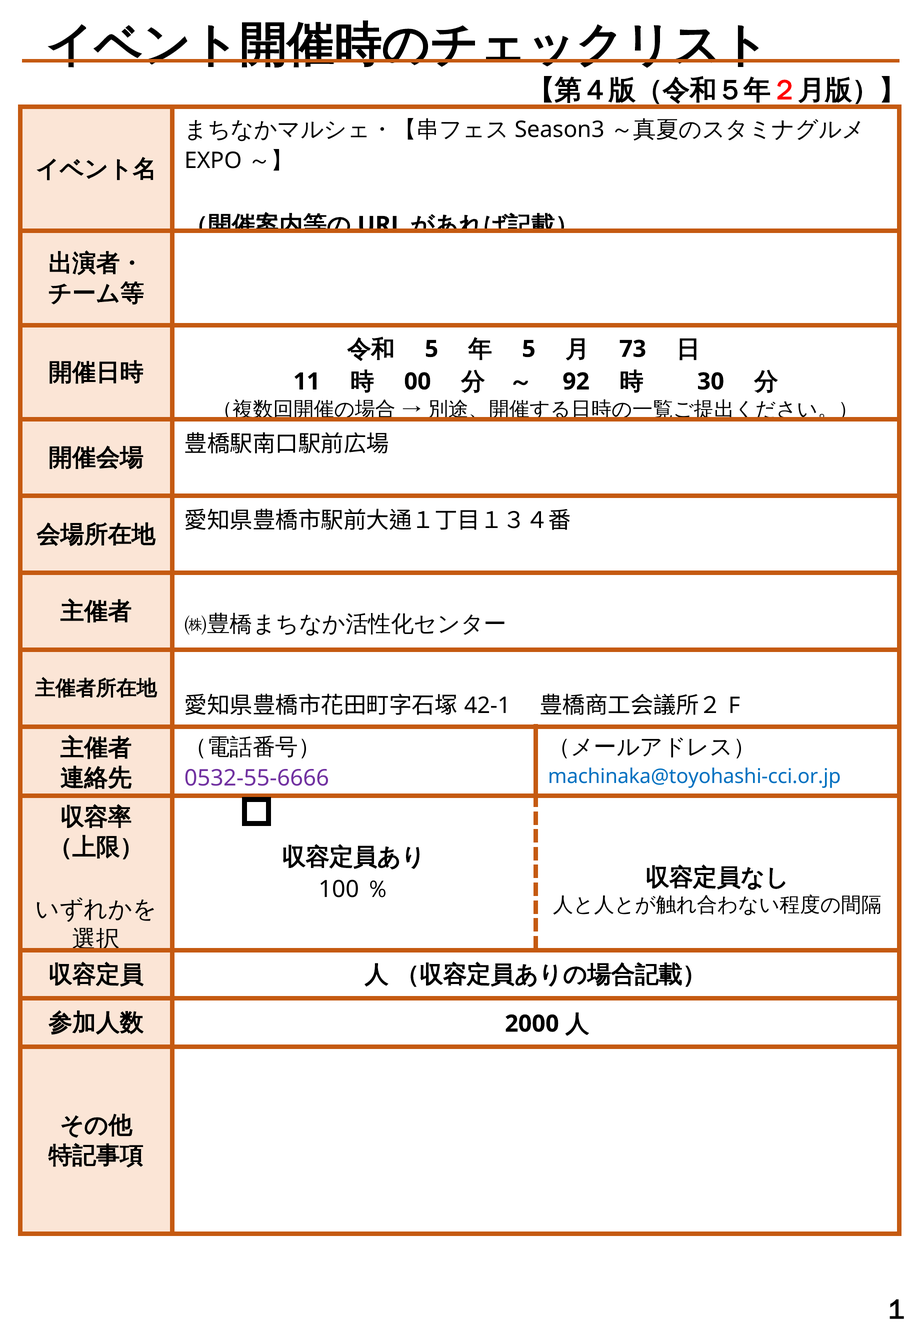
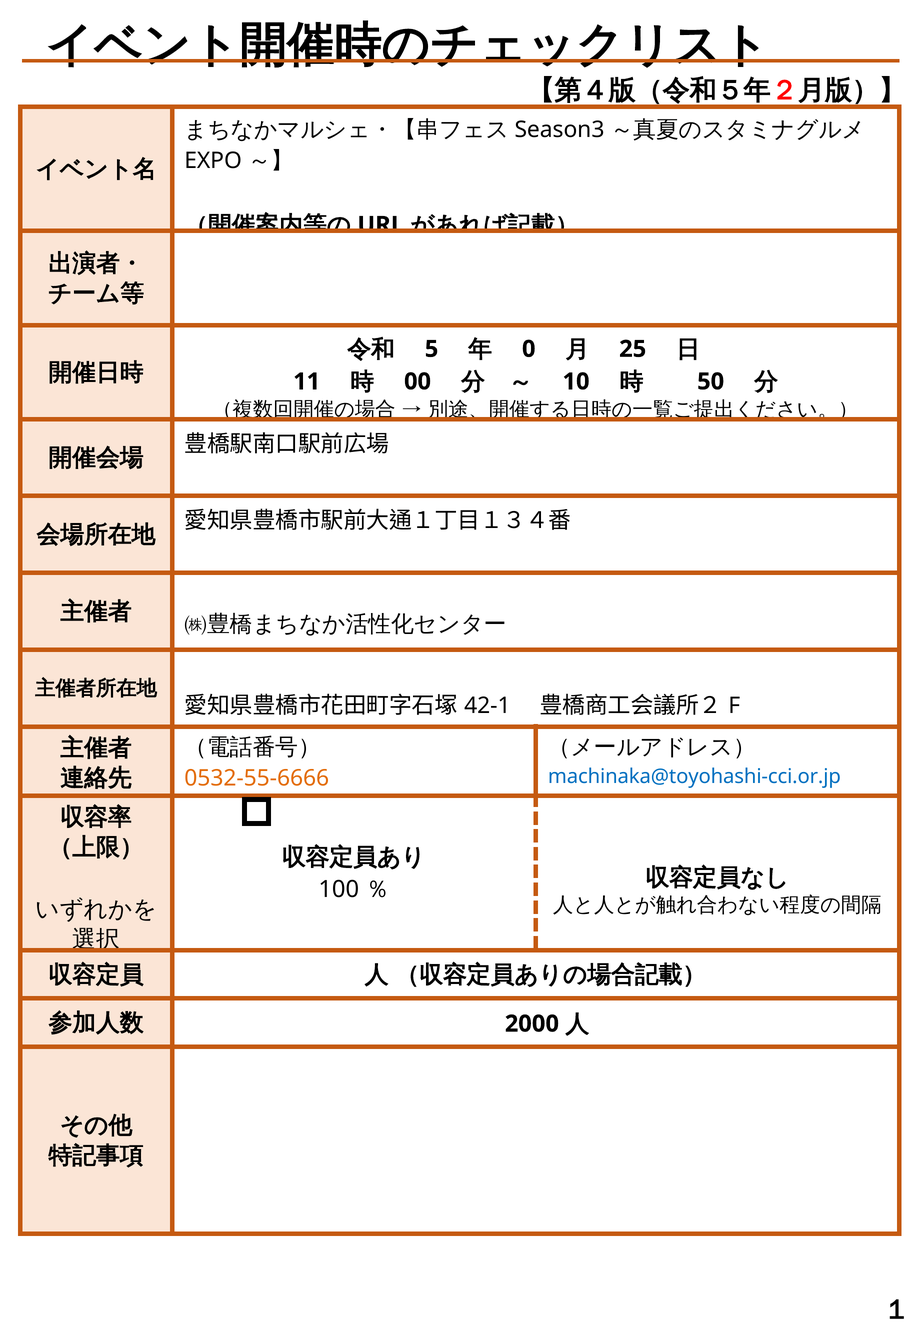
5: 5 -> 0 (529, 349)
73: 73 -> 25 (633, 349)
92: 92 -> 10 (576, 381)
30: 30 -> 50 (711, 381)
0532-55-6666 colour: purple -> orange (257, 778)
